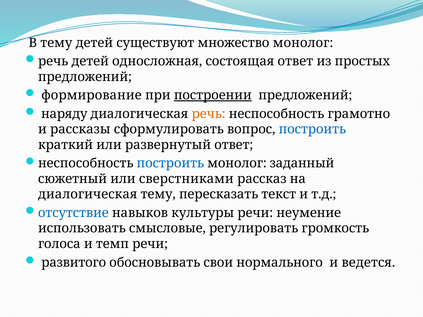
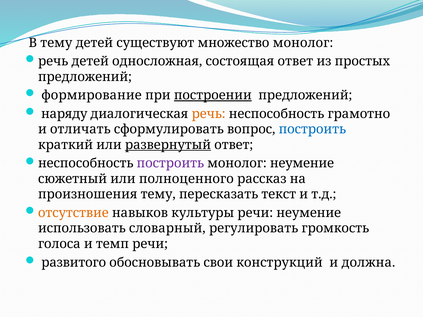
рассказы: рассказы -> отличать (80, 129)
развернутый underline: none -> present (168, 145)
построить colour: blue -> purple (170, 164)
монолог заданный: заданный -> неумение (302, 164)
сверстниками: сверстниками -> полноценного (186, 179)
диалогическая: диалогическая -> произношения (88, 195)
отсутствие colour: blue -> orange (73, 213)
смысловые: смысловые -> словарный (167, 229)
нормального: нормального -> конструкций (280, 263)
ведется: ведется -> должна (368, 263)
